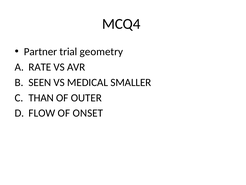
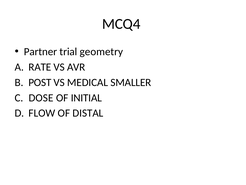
SEEN: SEEN -> POST (40, 82)
THAN: THAN -> DOSE (41, 98)
OUTER: OUTER -> INITIAL (86, 98)
ONSET: ONSET -> DISTAL (88, 113)
